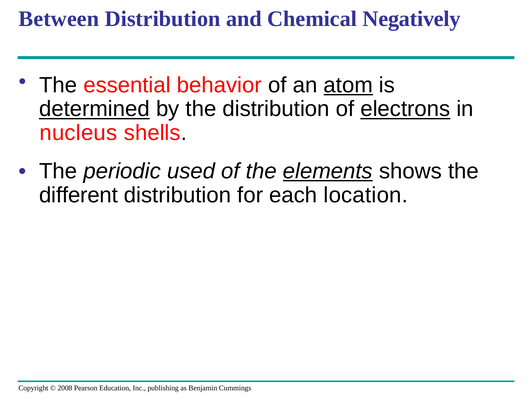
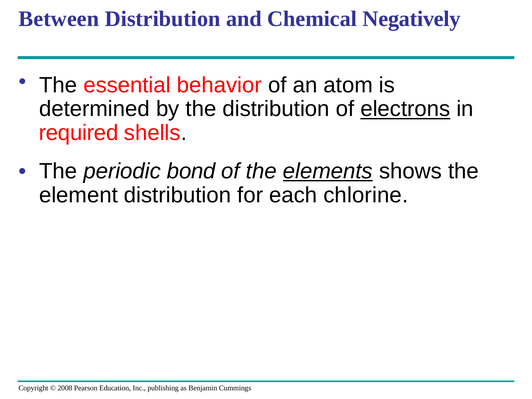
atom underline: present -> none (348, 85)
determined underline: present -> none (94, 109)
nucleus: nucleus -> required (79, 133)
used: used -> bond (191, 171)
different: different -> element (78, 195)
location: location -> chlorine (366, 195)
